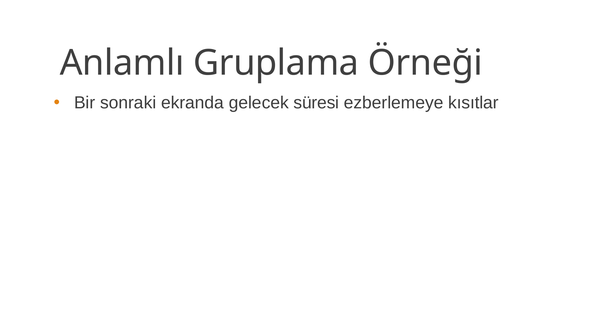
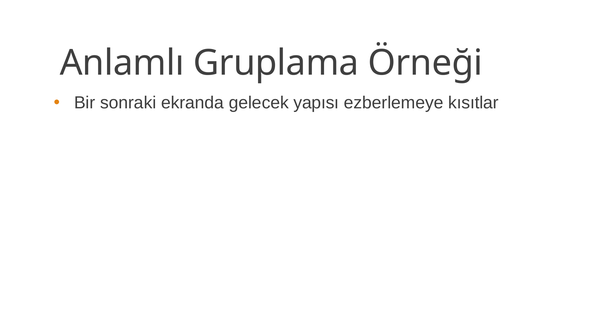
süresi: süresi -> yapısı (316, 103)
